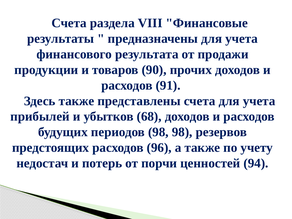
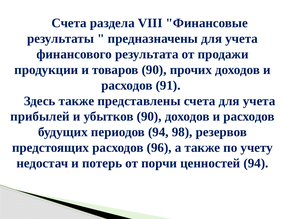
убытков 68: 68 -> 90 (149, 117)
периодов 98: 98 -> 94 (158, 132)
